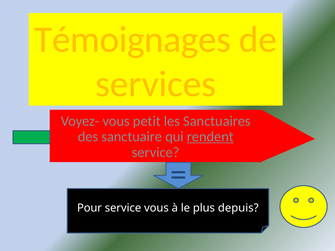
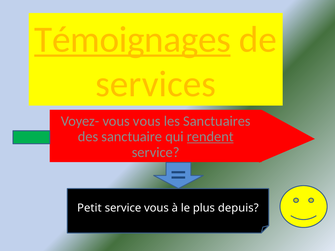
Témoignages underline: none -> present (133, 40)
vous petit: petit -> vous (147, 121)
Pour: Pour -> Petit (89, 208)
